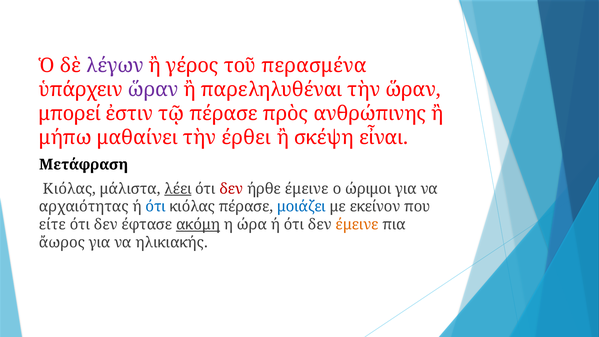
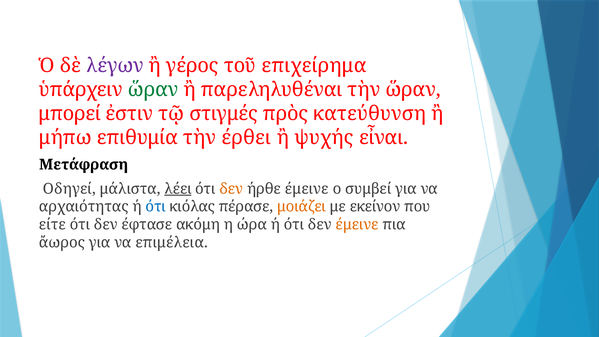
περασμένα: περασμένα -> επιχείρημα (314, 66)
ὥραν colour: purple -> green (153, 90)
τῷ πέρασε: πέρασε -> στιγμές (224, 114)
ανθρώπινης: ανθρώπινης -> κατεύθυνση (370, 114)
μαθαίνει: μαθαίνει -> επιθυμία (137, 138)
σκέψη: σκέψη -> ψυχής (324, 138)
Κιόλας: Κιόλας -> Οδηγεί (69, 189)
δεν colour: red -> orange (231, 189)
ώριμοι: ώριμοι -> συμβεί (368, 189)
μοιάζει colour: blue -> orange (302, 207)
ακόμη underline: present -> none (198, 225)
ηλικιακής: ηλικιακής -> επιμέλεια (172, 243)
